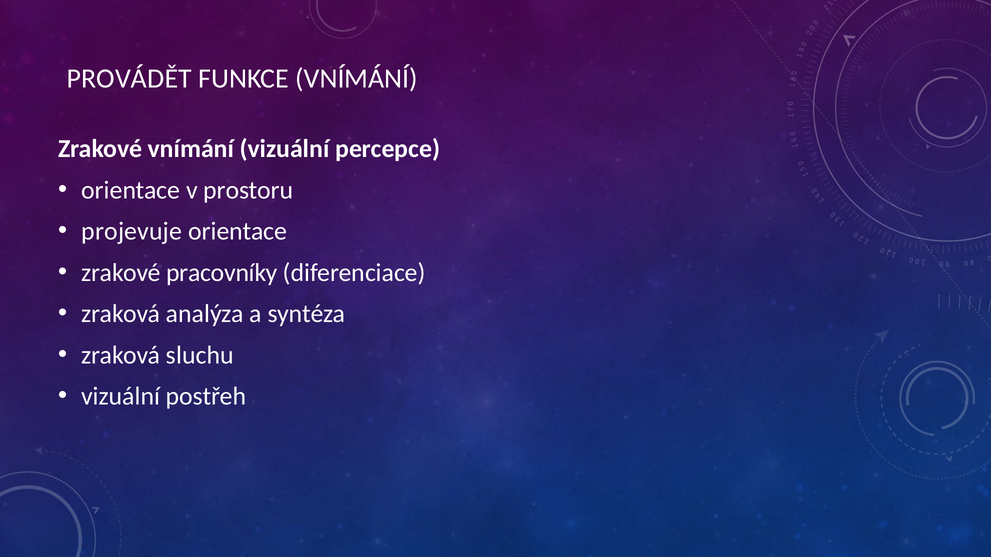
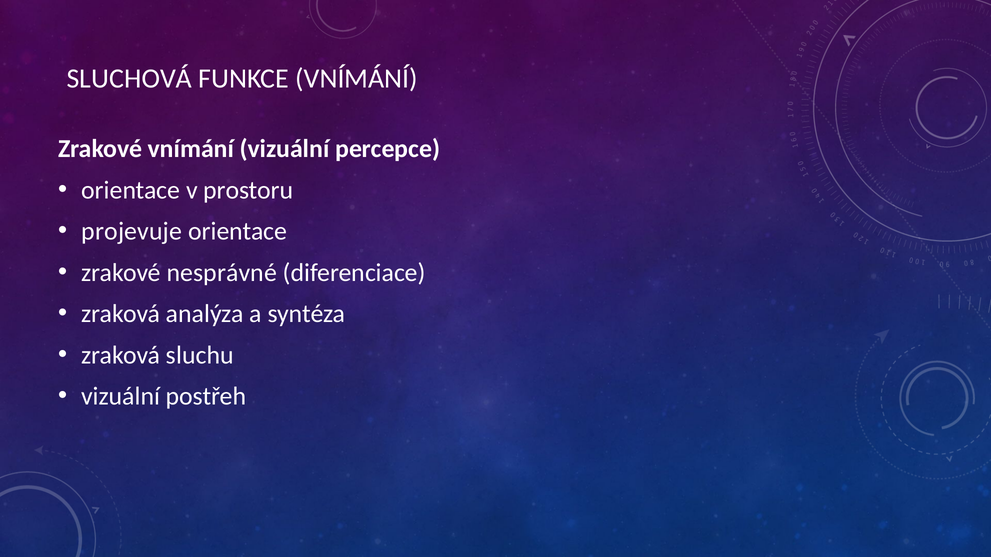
PROVÁDĚT: PROVÁDĚT -> SLUCHOVÁ (129, 79)
pracovníky: pracovníky -> nesprávné (222, 273)
